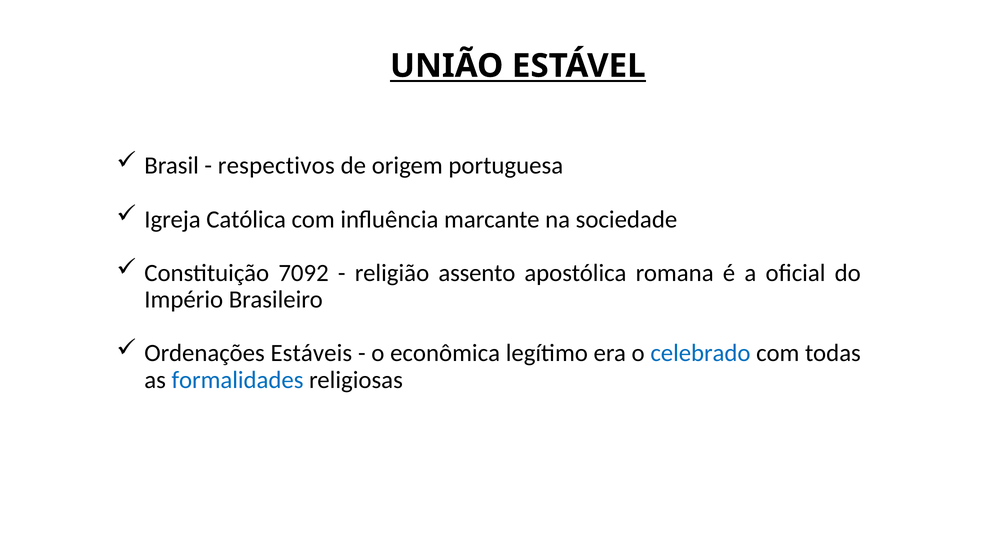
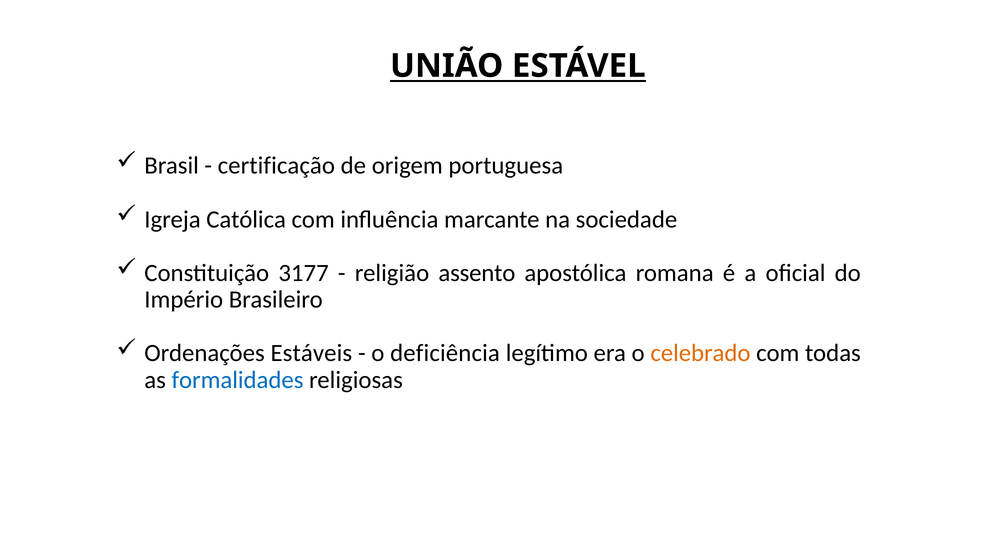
respectivos: respectivos -> certificação (276, 166)
7092: 7092 -> 3177 (304, 273)
econômica: econômica -> deficiência (445, 354)
celebrado colour: blue -> orange (700, 354)
